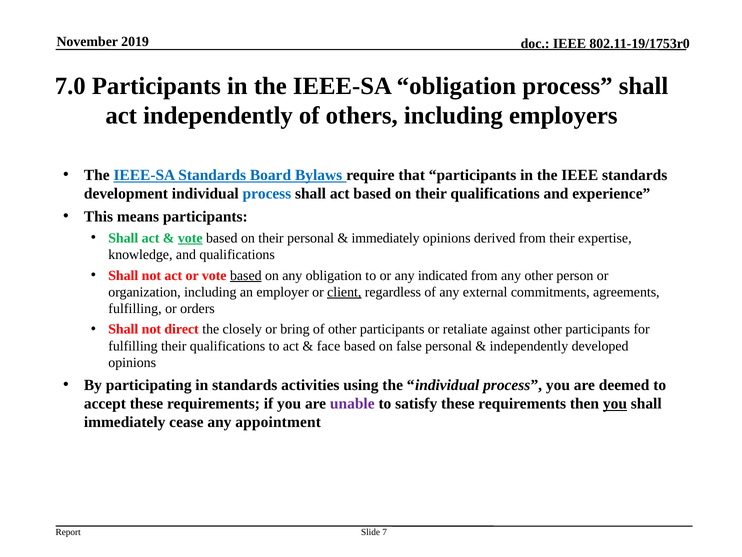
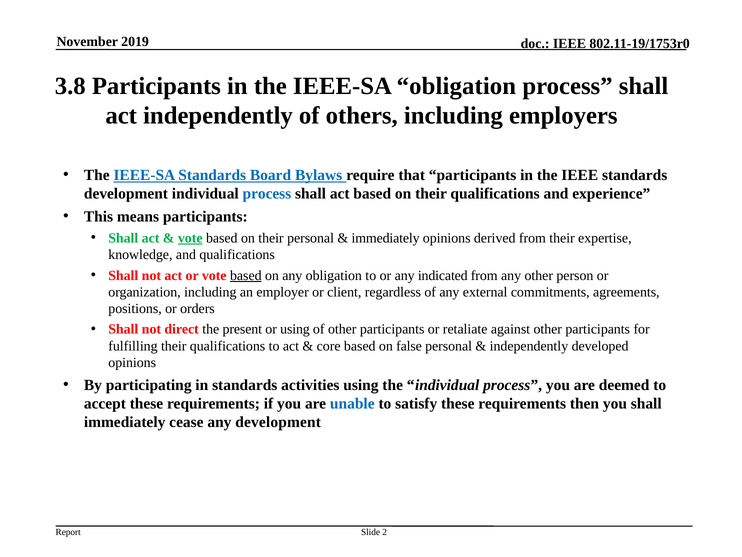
7.0: 7.0 -> 3.8 (70, 86)
client underline: present -> none (344, 292)
fulfilling: fulfilling -> positions (135, 309)
closely: closely -> present (242, 329)
or bring: bring -> using (295, 329)
face: face -> core (329, 346)
unable colour: purple -> blue (352, 403)
you underline: present -> none (615, 403)
any appointment: appointment -> development (278, 422)
7: 7 -> 2 (385, 532)
